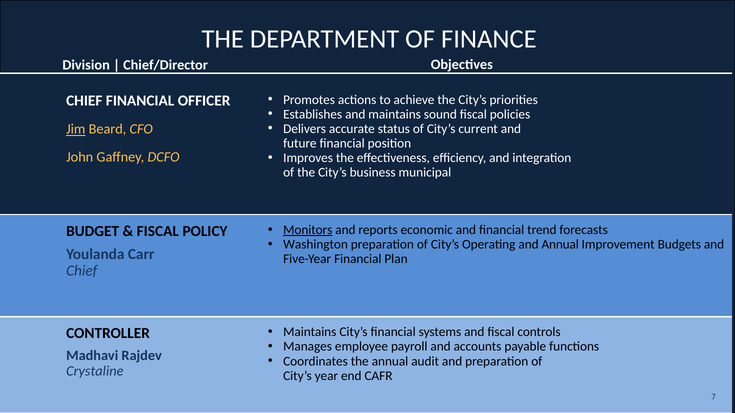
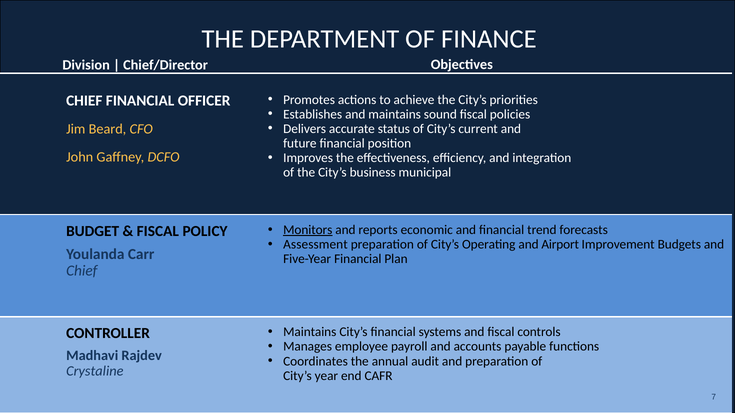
Jim underline: present -> none (76, 129)
Washington: Washington -> Assessment (315, 245)
and Annual: Annual -> Airport (560, 245)
